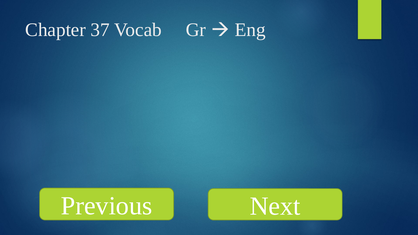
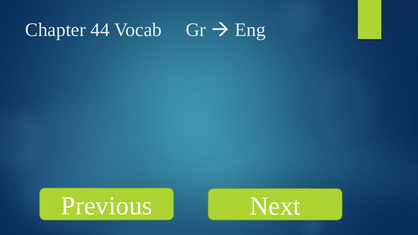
37: 37 -> 44 (100, 30)
